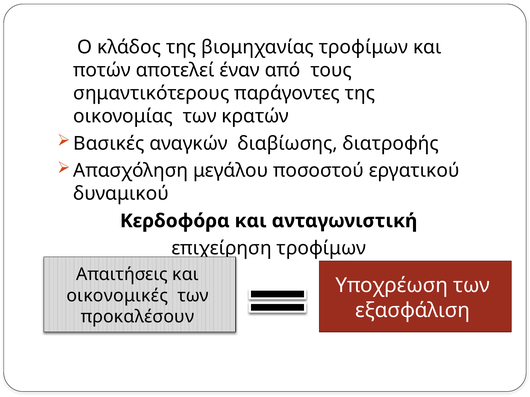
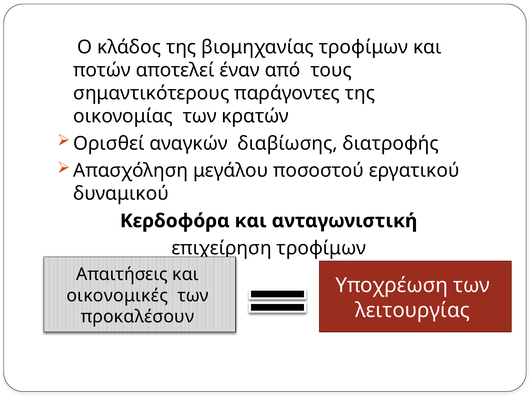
Βασικές: Βασικές -> Ορισθεί (109, 144)
εξασφάλιση: εξασφάλιση -> λειτουργίας (413, 311)
